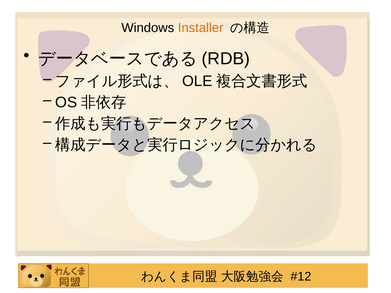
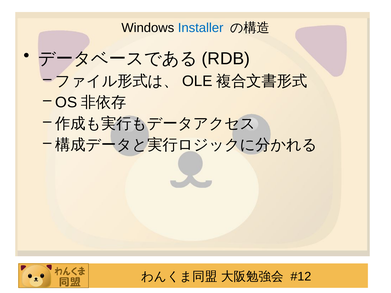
Installer colour: orange -> blue (201, 28)
